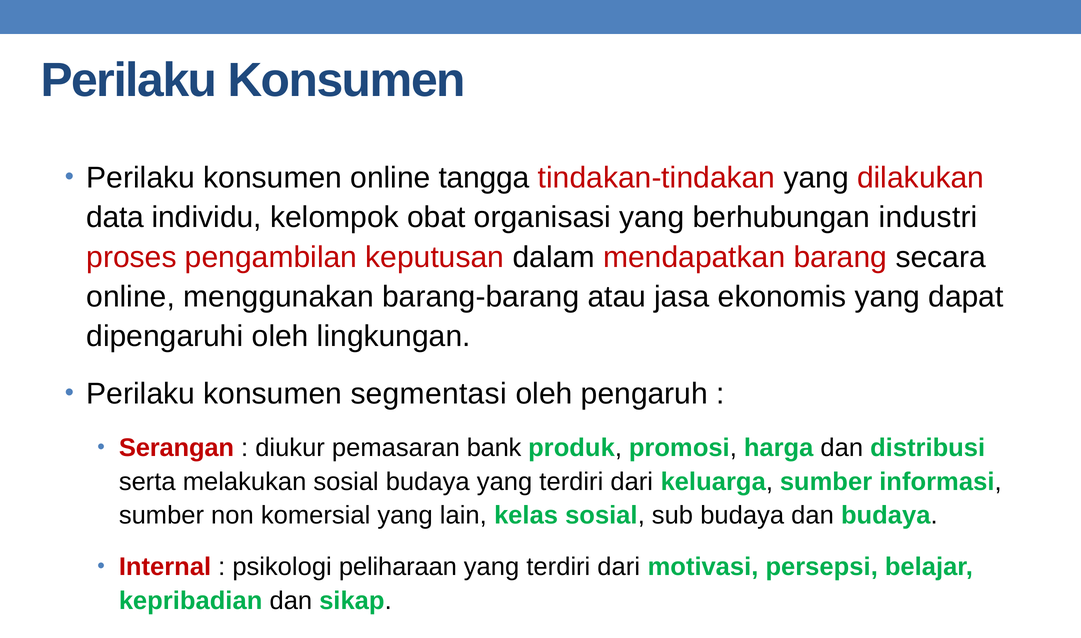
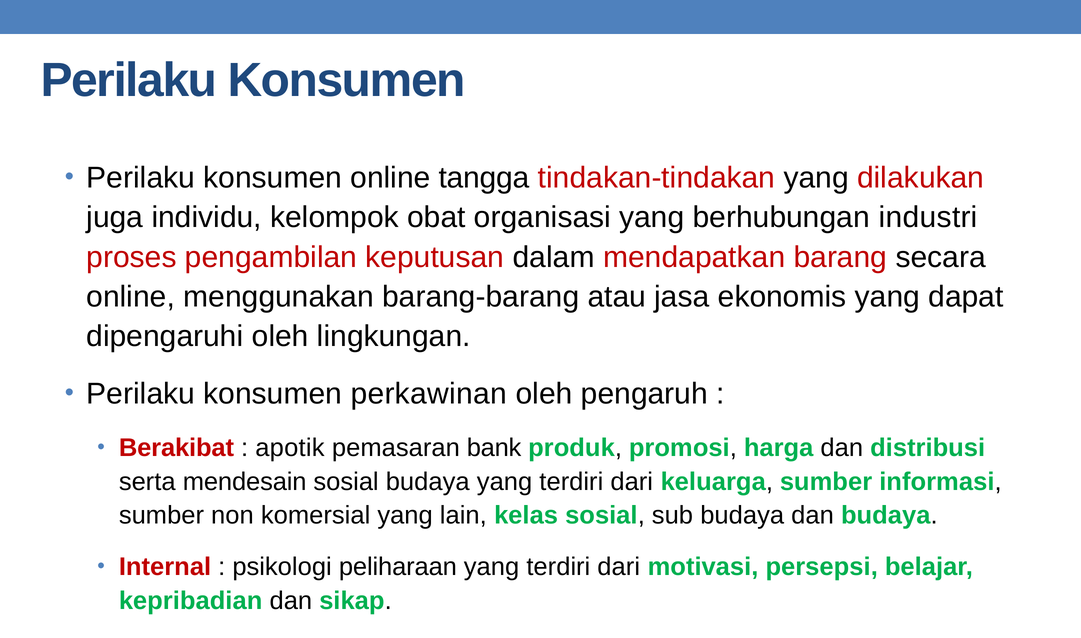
data: data -> juga (115, 218)
segmentasi: segmentasi -> perkawinan (429, 394)
Serangan: Serangan -> Berakibat (176, 448)
diukur: diukur -> apotik (290, 448)
melakukan: melakukan -> mendesain (245, 482)
